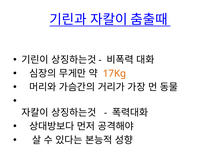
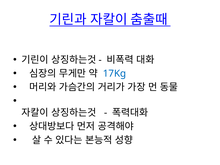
17Kg colour: orange -> blue (114, 74)
